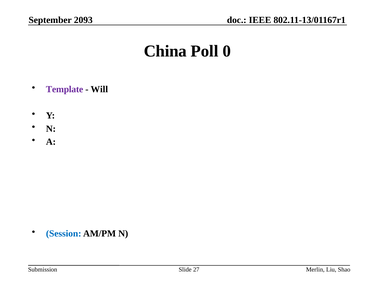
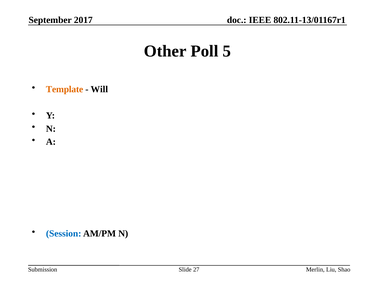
2093: 2093 -> 2017 (83, 20)
China: China -> Other (165, 51)
0: 0 -> 5 (227, 51)
Template colour: purple -> orange (65, 89)
